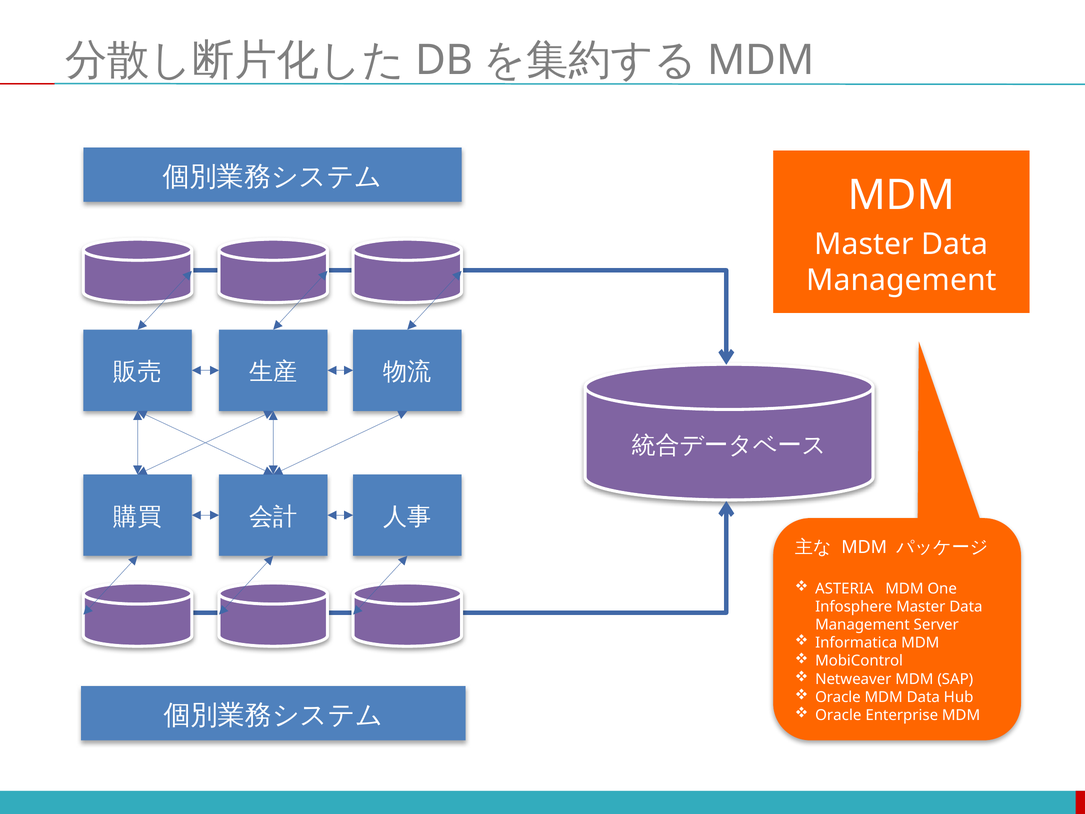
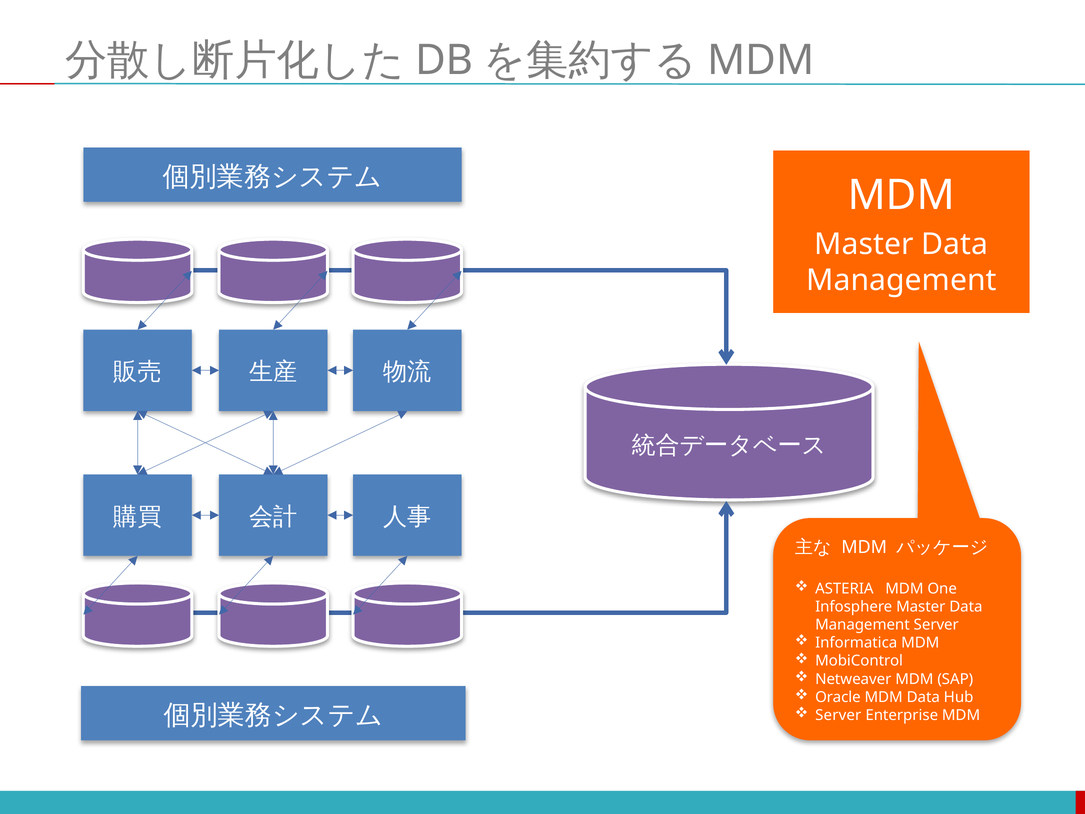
Oracle: Oracle -> Server (838, 715)
